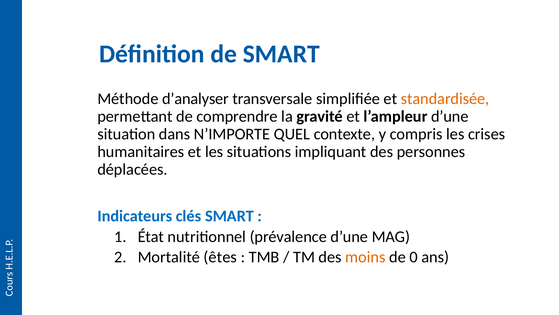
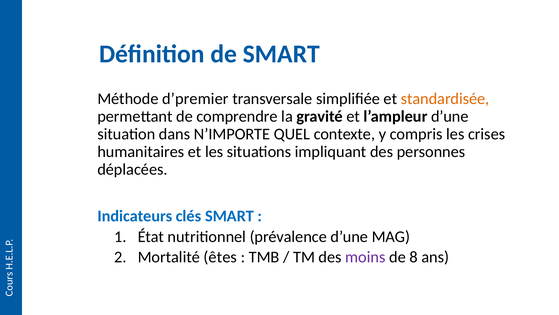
d’analyser: d’analyser -> d’premier (195, 99)
moins colour: orange -> purple (365, 257)
0: 0 -> 8 (414, 257)
